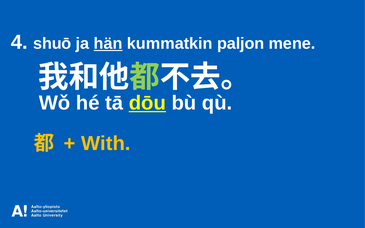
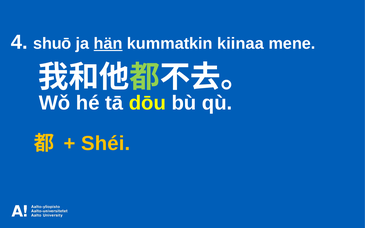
paljon: paljon -> kiinaa (240, 44)
dōu underline: present -> none (147, 103)
With: With -> Shéi (106, 144)
